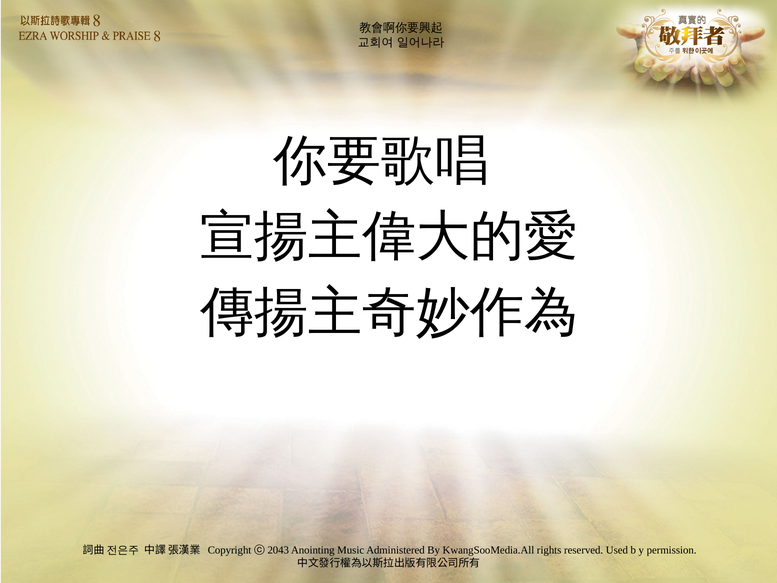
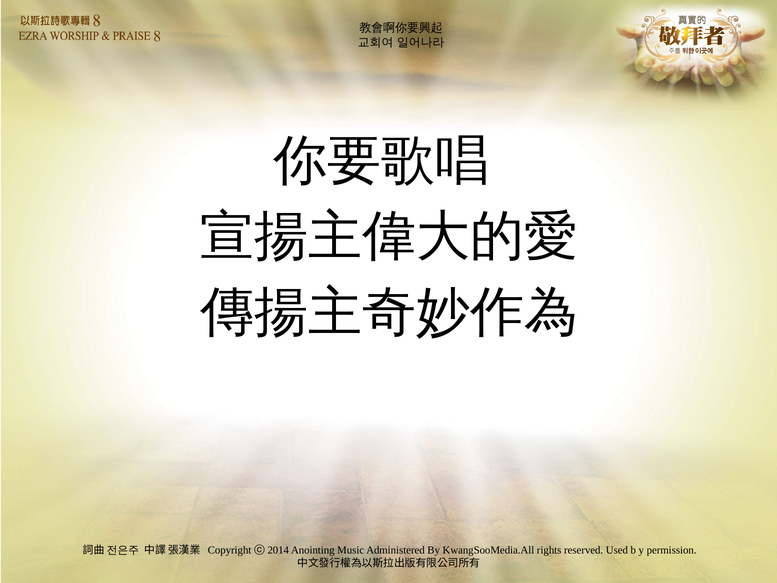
2043: 2043 -> 2014 (278, 550)
